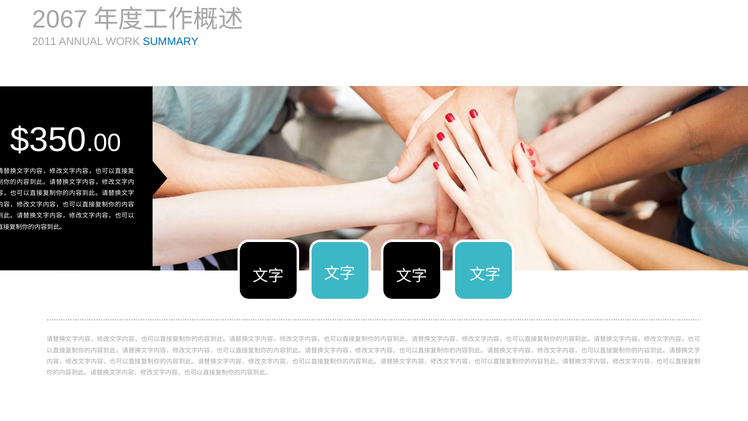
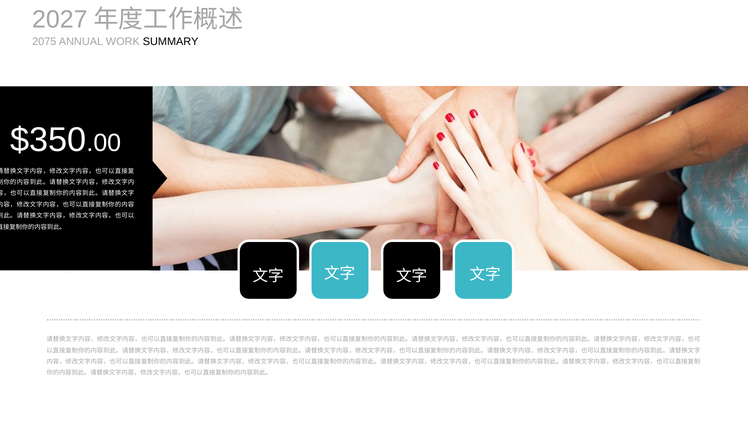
2067: 2067 -> 2027 (60, 20)
2011: 2011 -> 2075 (44, 41)
SUMMARY colour: blue -> black (171, 41)
